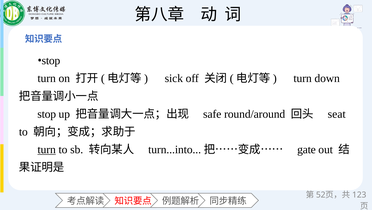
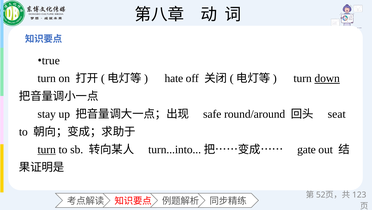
stop: stop -> true (51, 60)
sick: sick -> hate (174, 78)
down underline: none -> present (327, 78)
stop: stop -> stay (47, 114)
